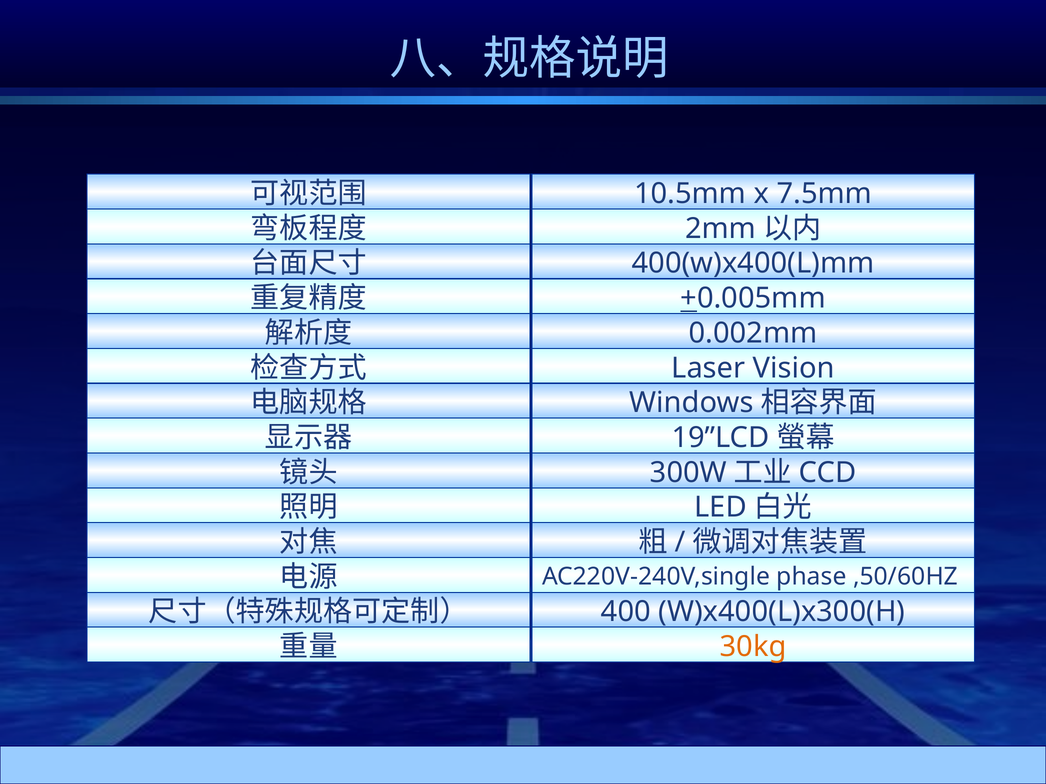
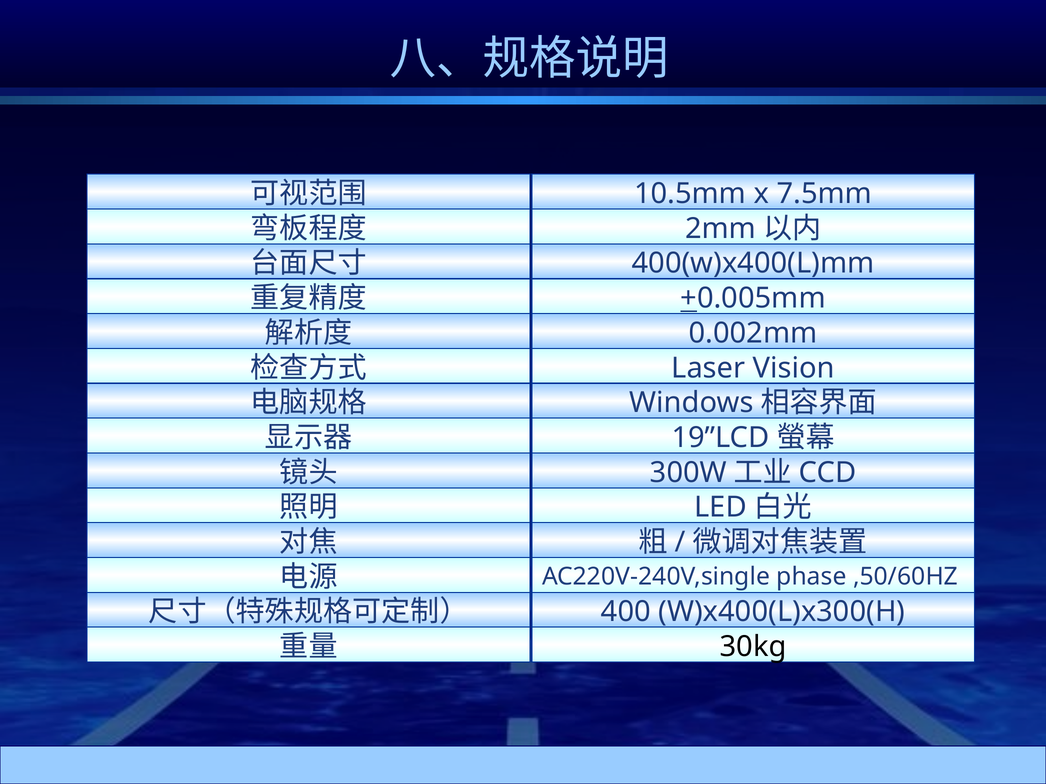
30kg colour: orange -> black (753, 647)
